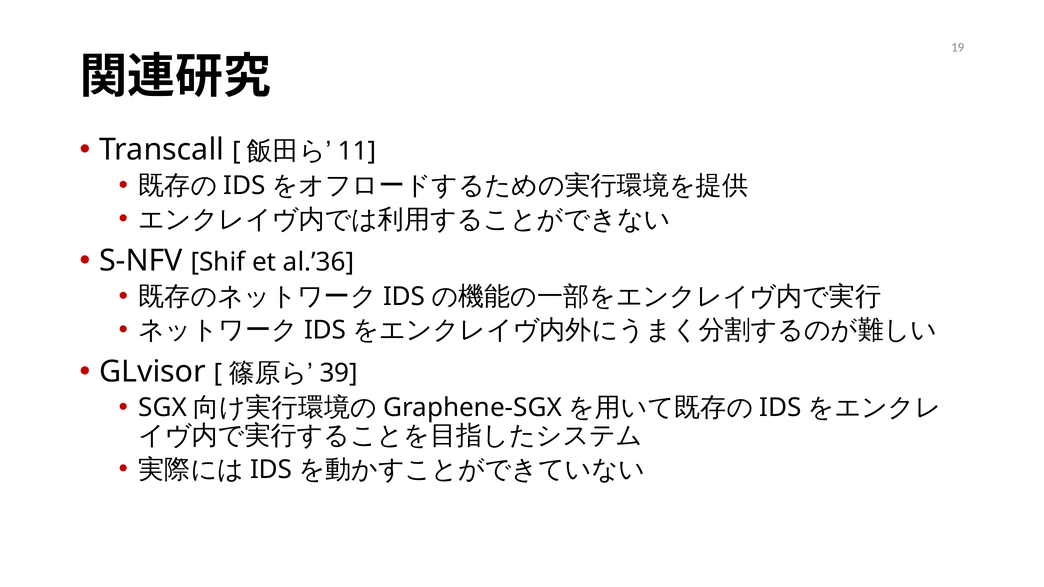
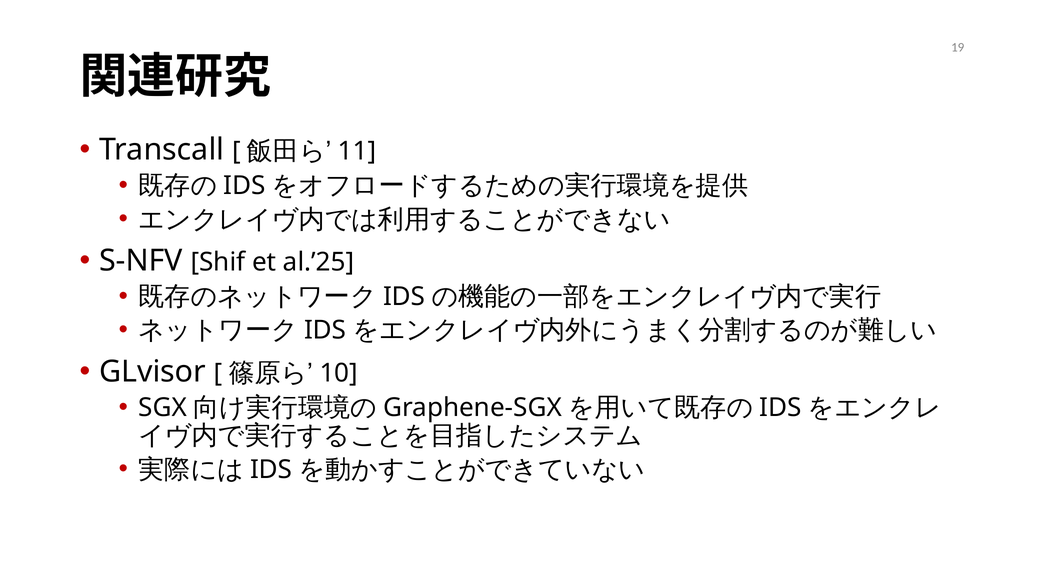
al.’36: al.’36 -> al.’25 (319, 262)
39: 39 -> 10 (339, 373)
